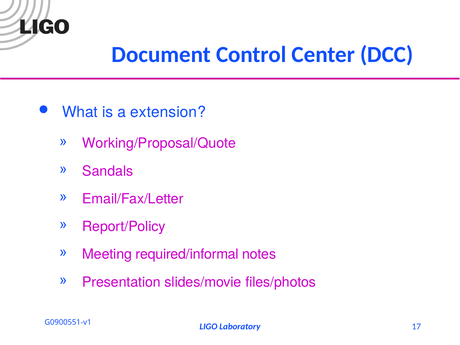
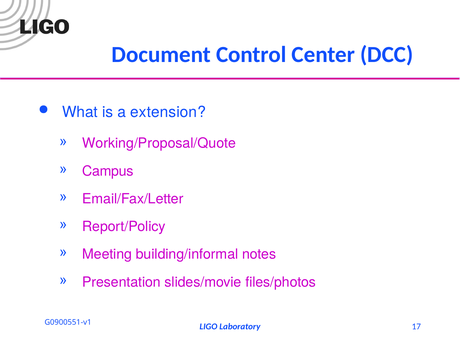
Sandals: Sandals -> Campus (108, 171)
required/informal: required/informal -> building/informal (187, 254)
